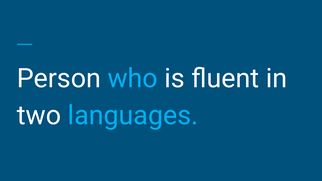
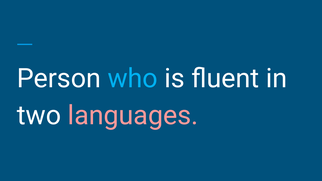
languages colour: light blue -> pink (133, 116)
